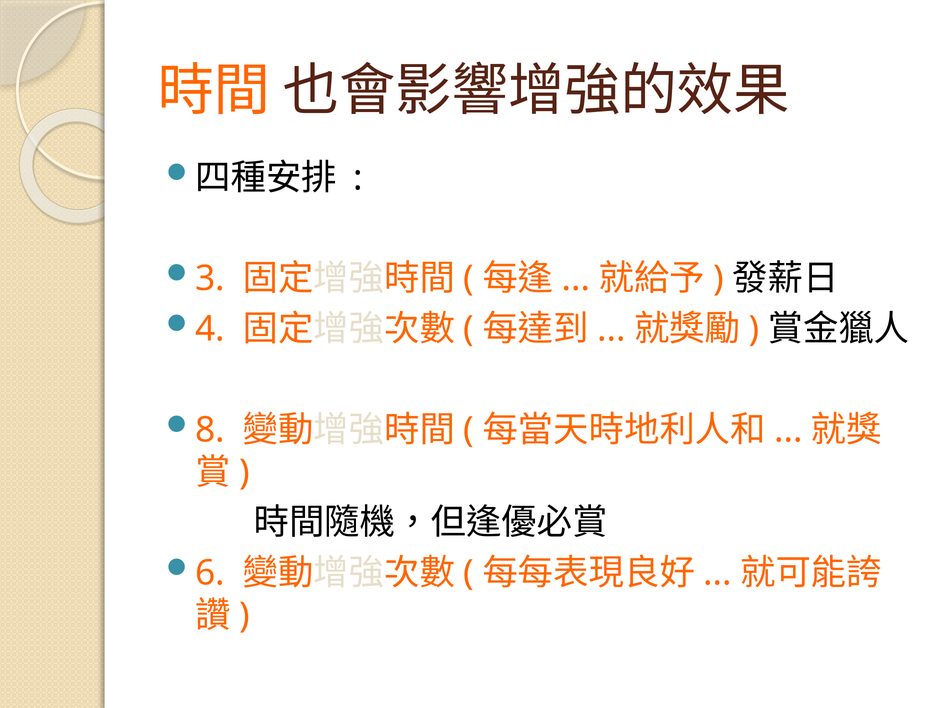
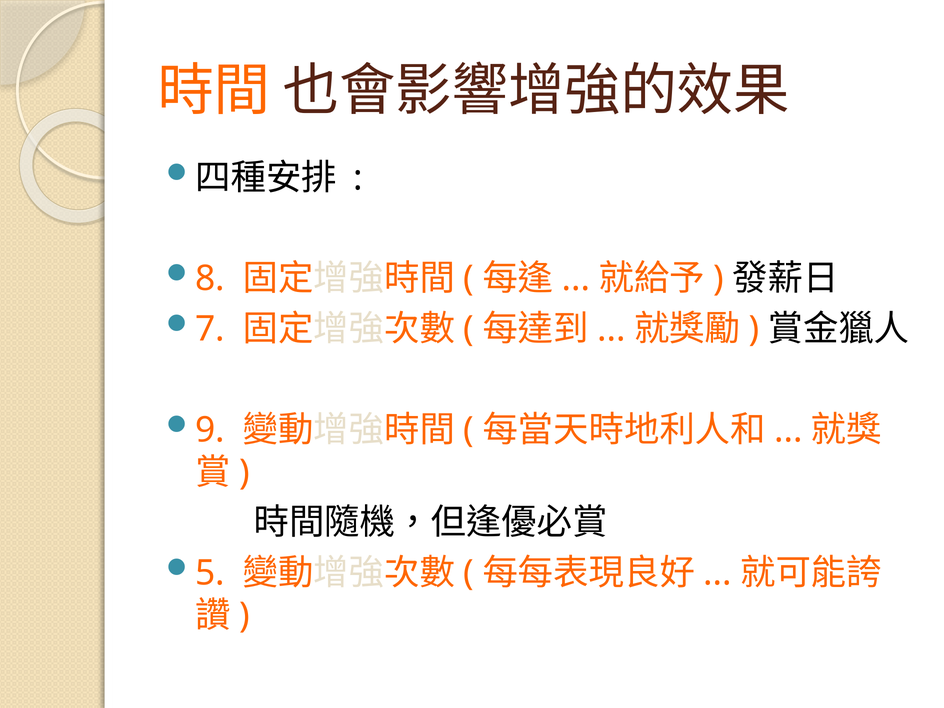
3: 3 -> 8 (210, 279)
4: 4 -> 7 (210, 329)
8: 8 -> 9 (210, 430)
6: 6 -> 5 (210, 573)
